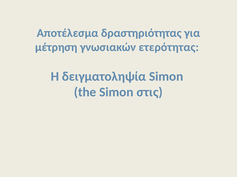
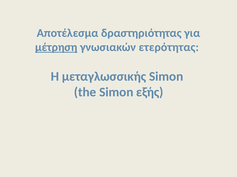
μέτρηση underline: none -> present (56, 47)
δειγματοληψία: δειγματοληψία -> μεταγλωσσικής (104, 77)
στις: στις -> εξής (150, 93)
